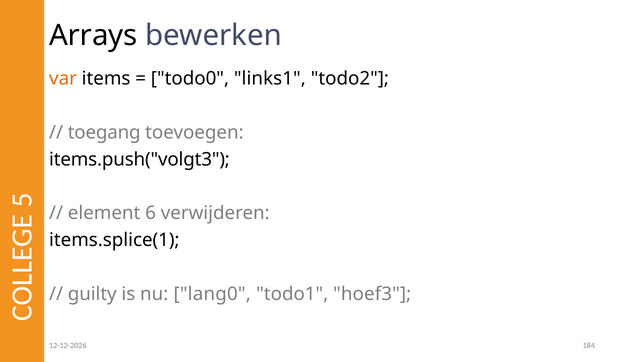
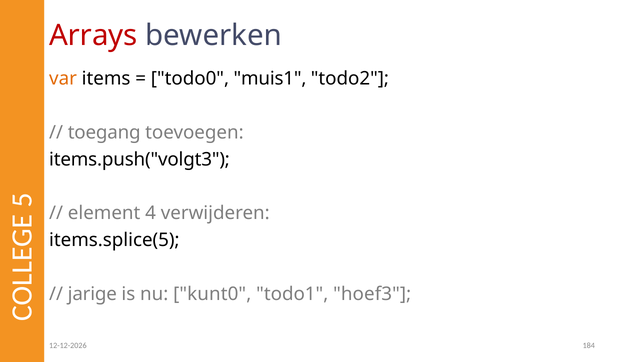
Arrays colour: black -> red (93, 36)
links1: links1 -> muis1 (270, 79)
6: 6 -> 4 (151, 213)
items.splice(1: items.splice(1 -> items.splice(5 (114, 240)
guilty: guilty -> jarige (92, 294)
lang0: lang0 -> kunt0 (212, 294)
